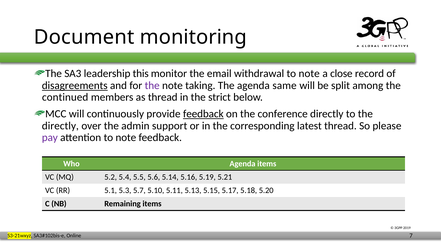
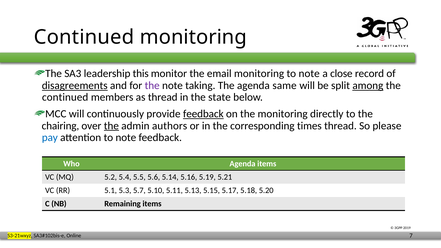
Document: Document -> Continued (84, 37)
email withdrawal: withdrawal -> monitoring (259, 74)
among underline: none -> present (368, 85)
strict: strict -> state (219, 97)
the conference: conference -> monitoring (283, 114)
directly: directly -> chairing (60, 126)
the underline: none -> present (111, 126)
support: support -> authors (170, 126)
latest: latest -> times (309, 126)
pay colour: purple -> blue (50, 138)
